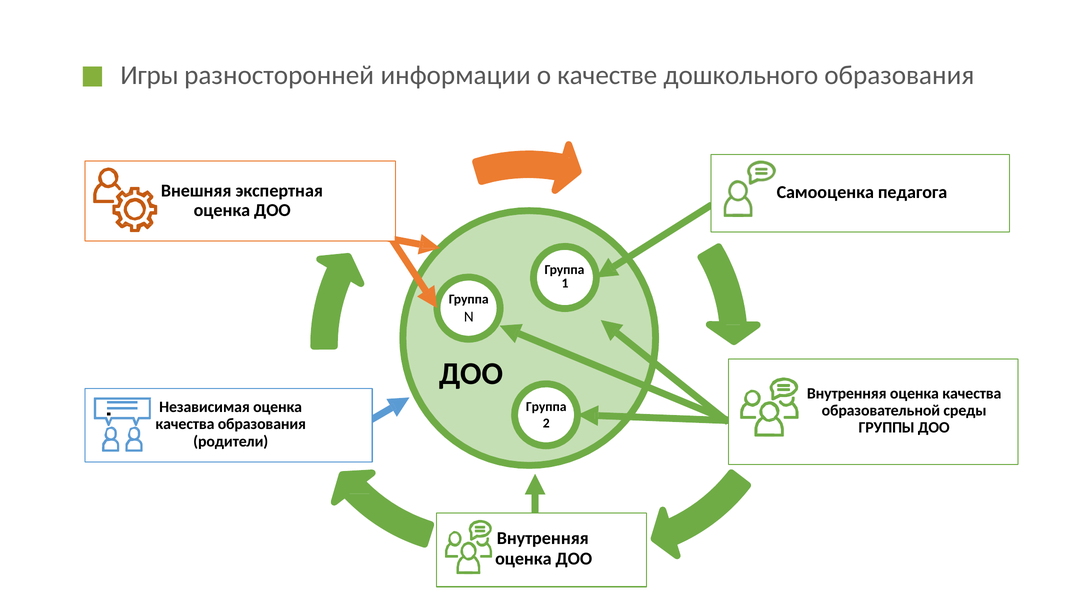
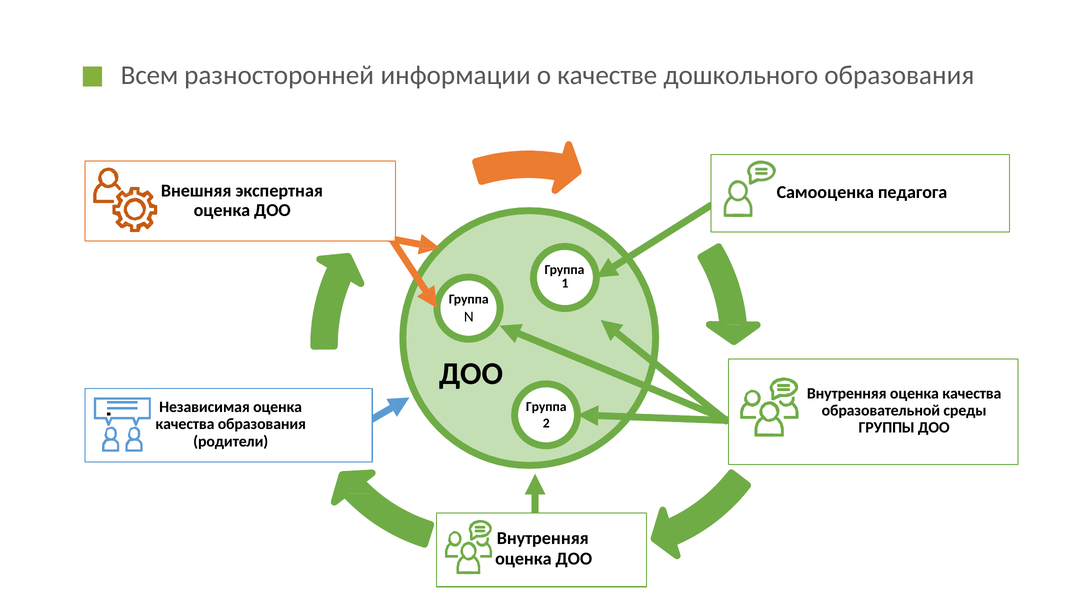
Игры: Игры -> Всем (149, 75)
